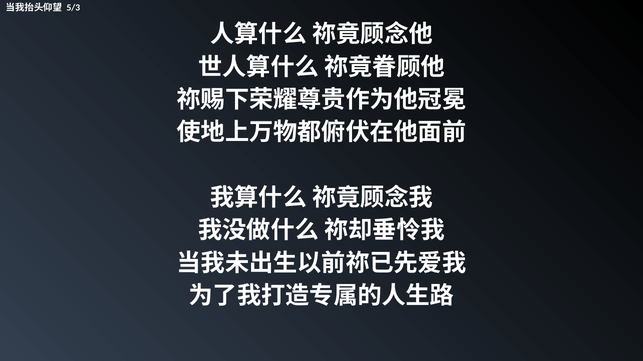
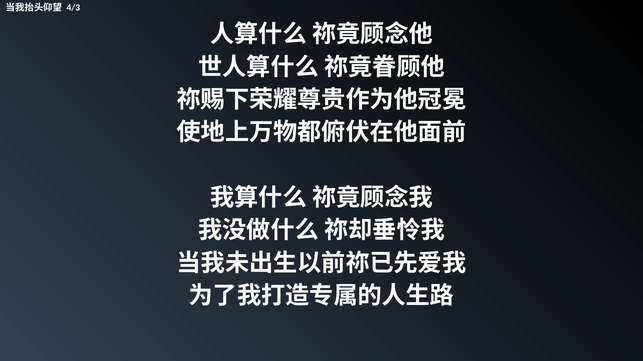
5/3: 5/3 -> 4/3 (73, 8)
